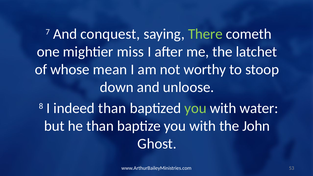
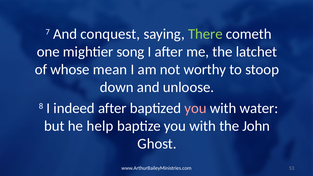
miss: miss -> song (131, 52)
indeed than: than -> after (112, 108)
you colour: light green -> pink (195, 108)
he than: than -> help (100, 126)
